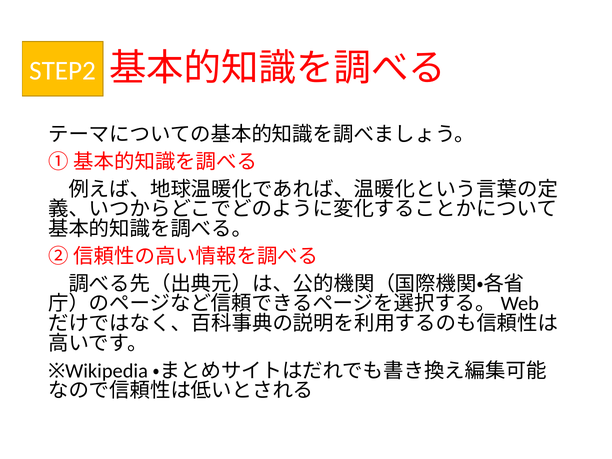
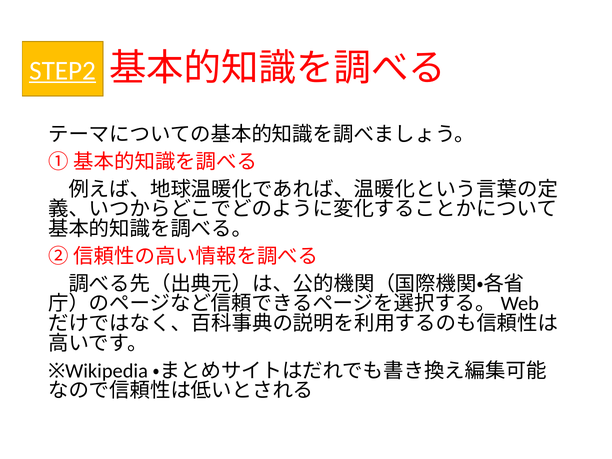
STEP2 underline: none -> present (63, 71)
